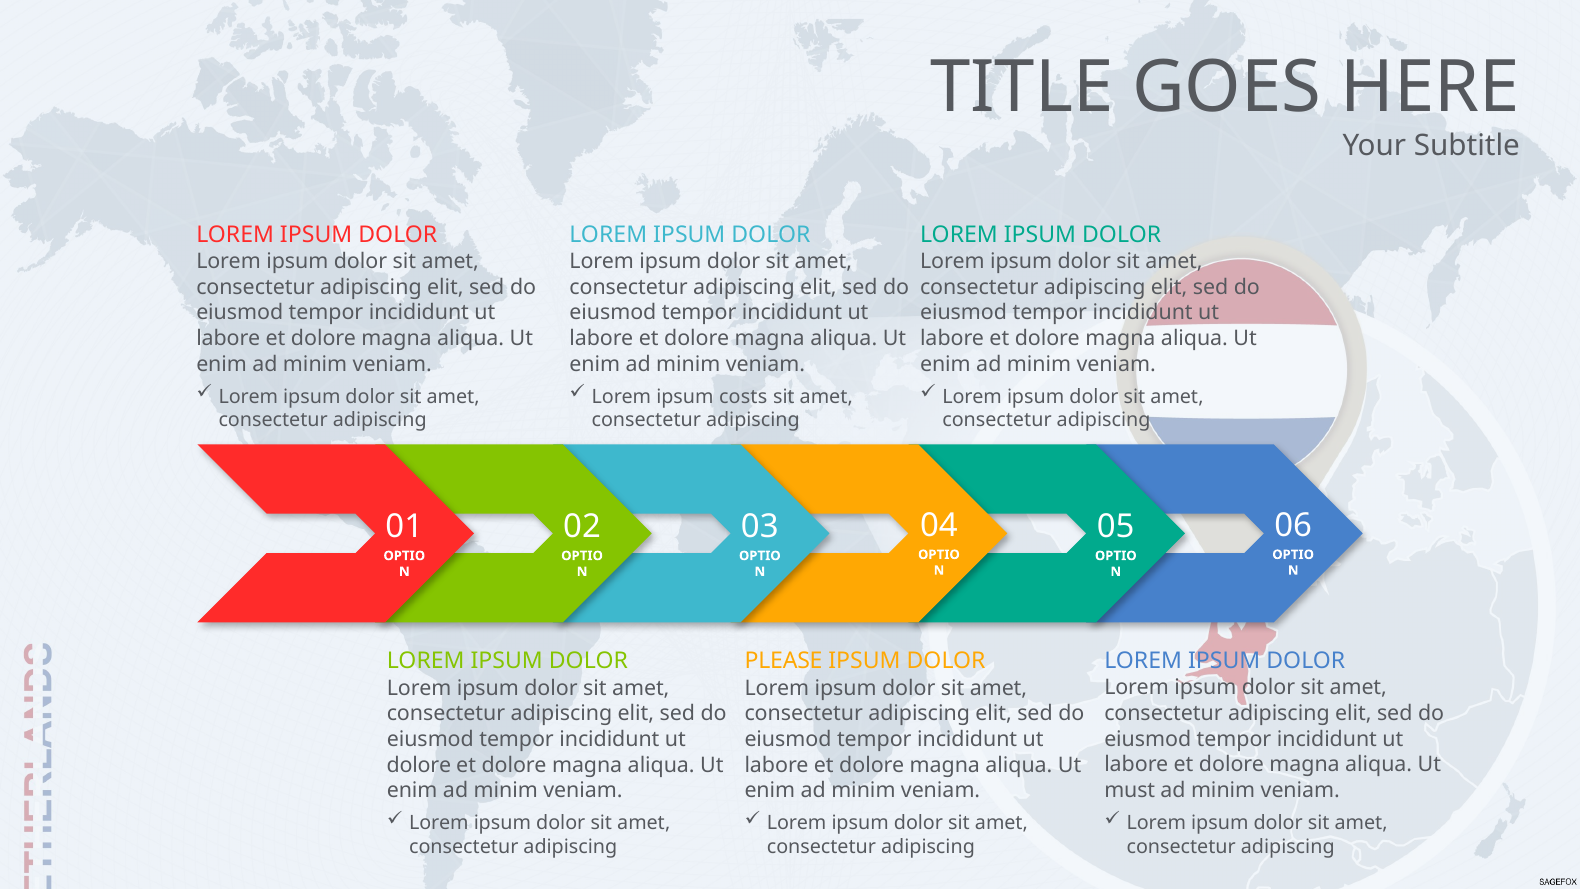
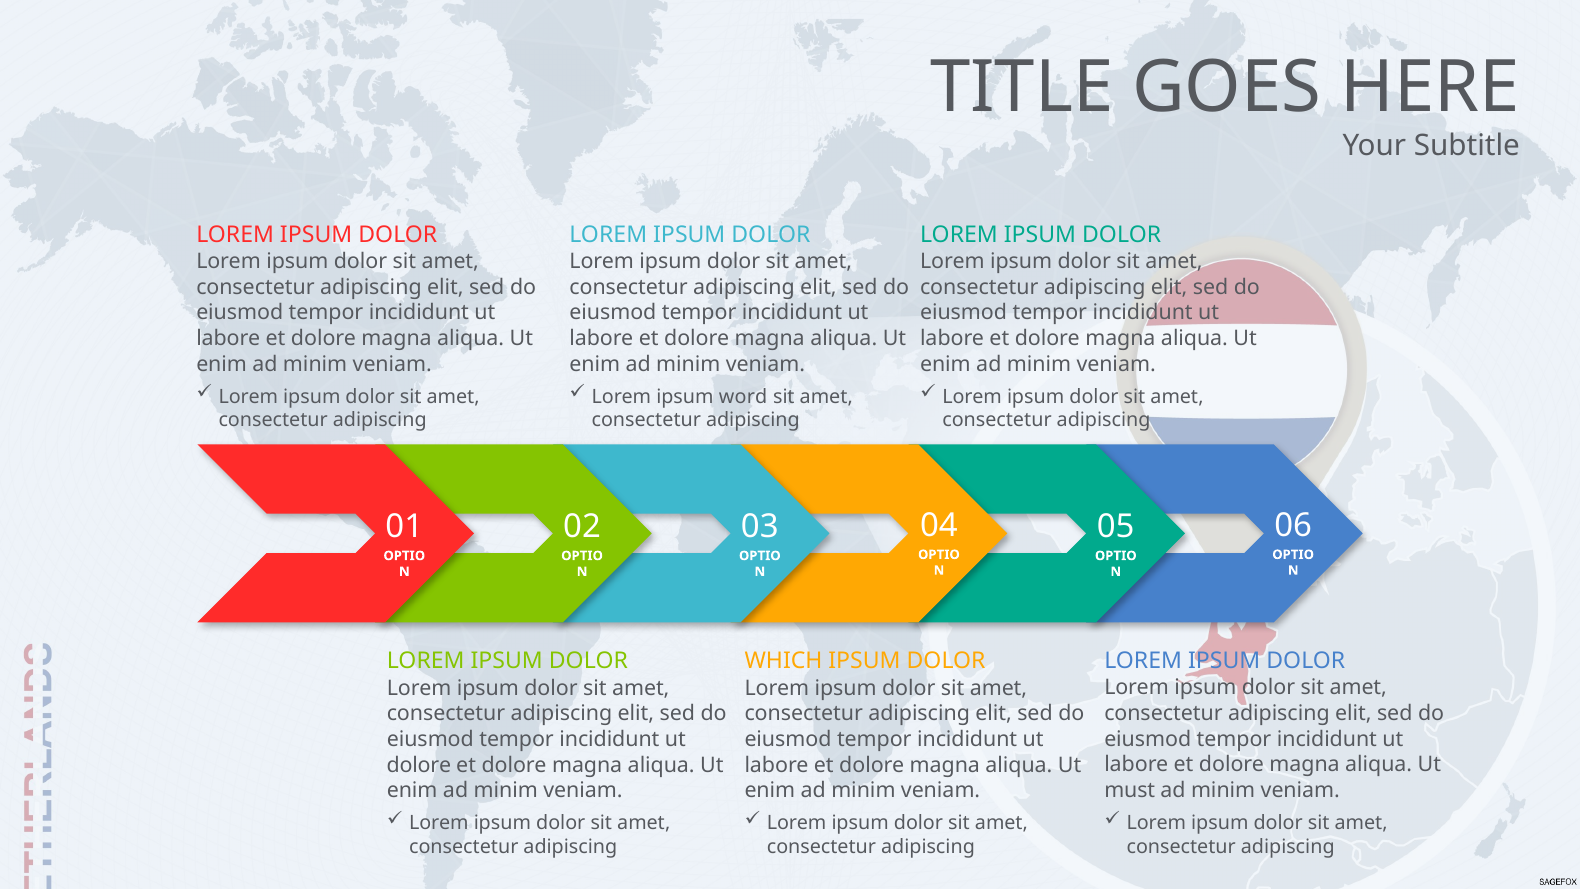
costs: costs -> word (743, 396)
PLEASE: PLEASE -> WHICH (783, 661)
